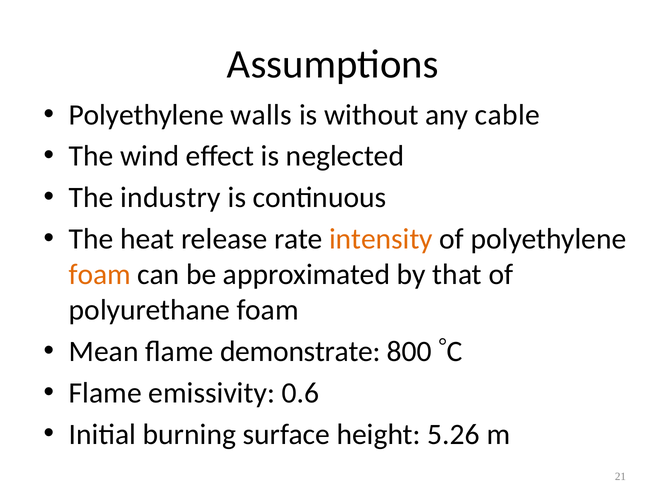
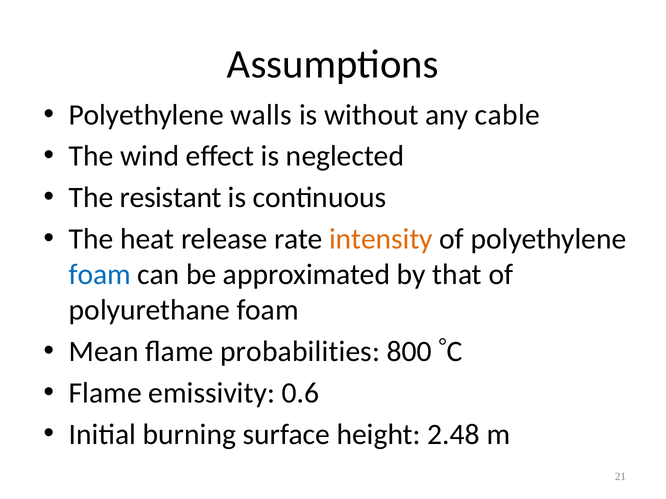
industry: industry -> resistant (171, 198)
foam colour: orange -> blue (100, 275)
demonstrate: demonstrate -> probabilities (300, 352)
5.26: 5.26 -> 2.48 (454, 435)
